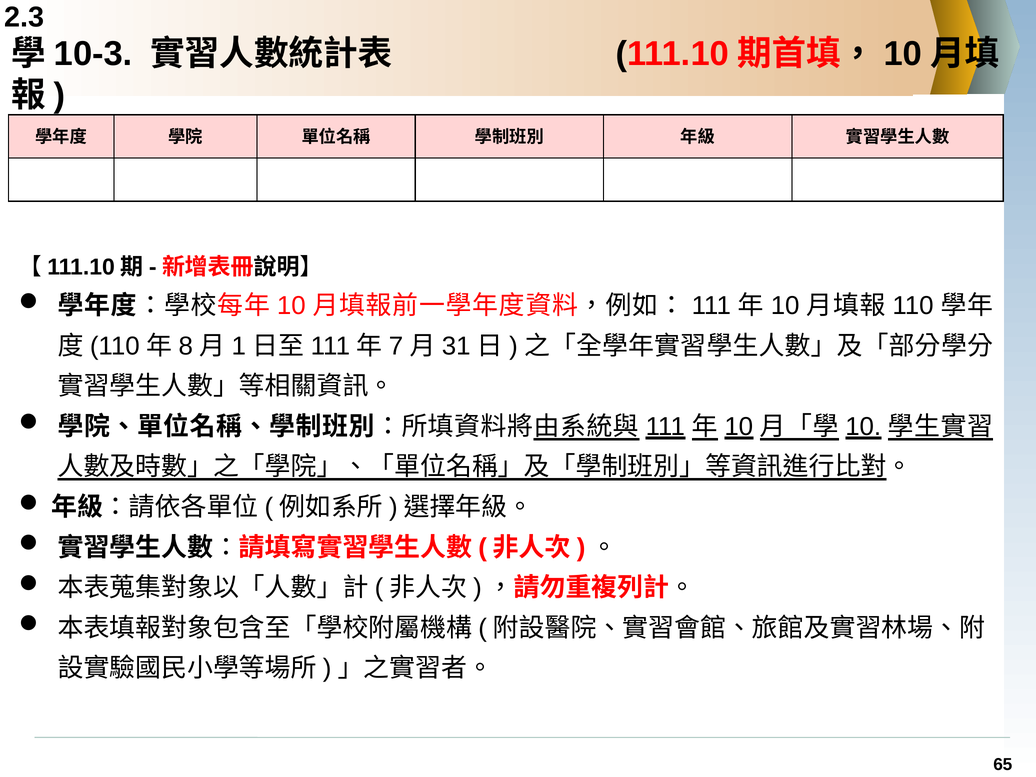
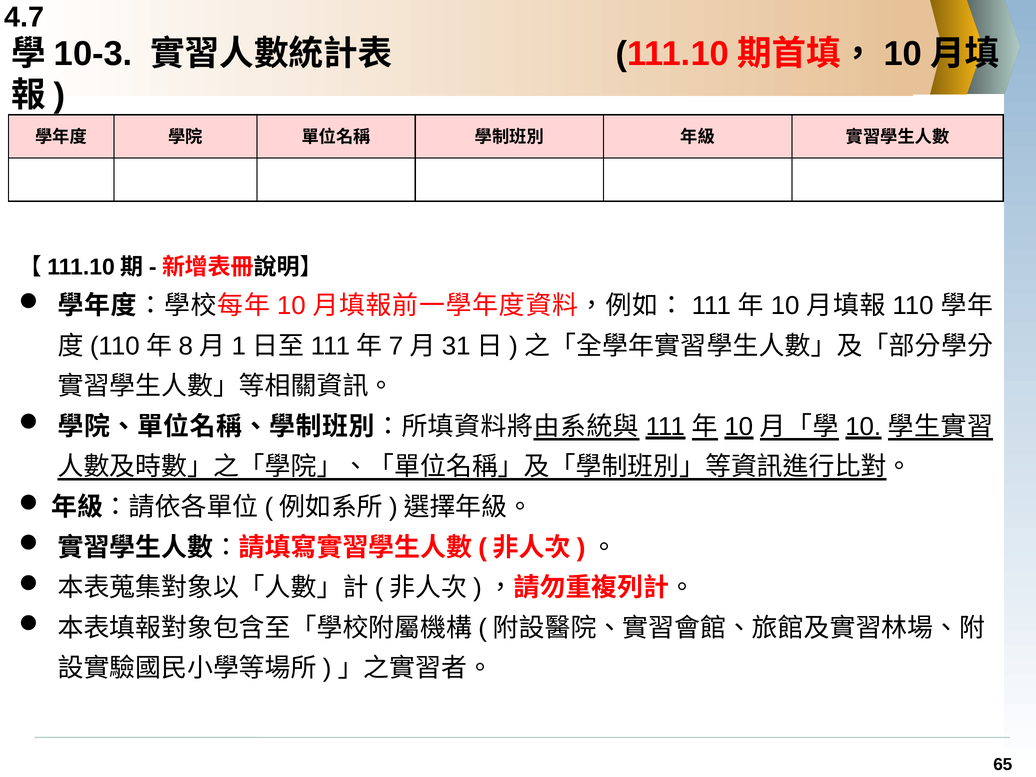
2.3: 2.3 -> 4.7 (24, 17)
